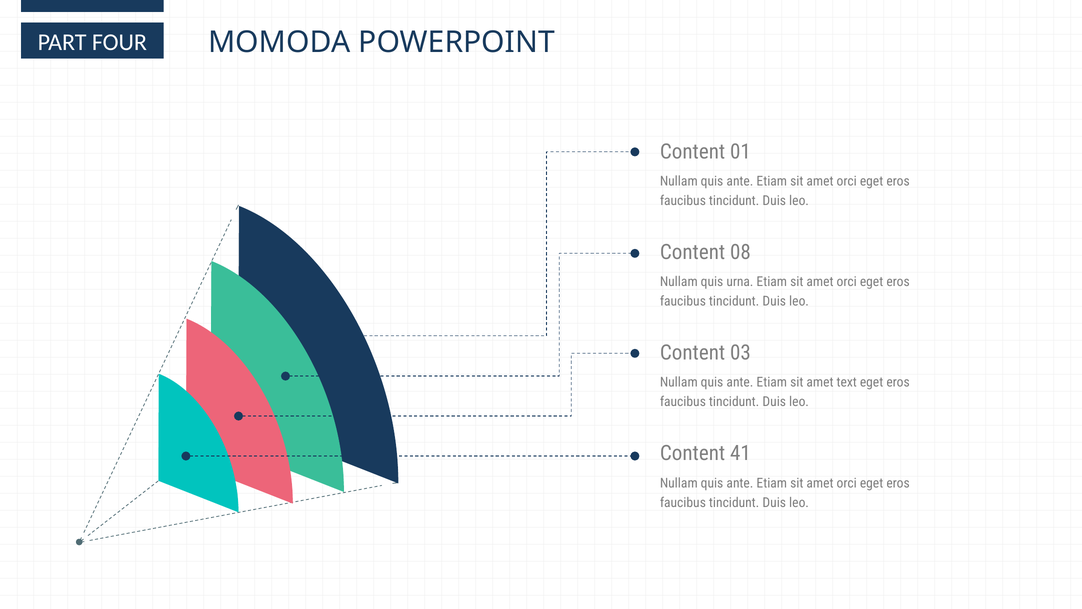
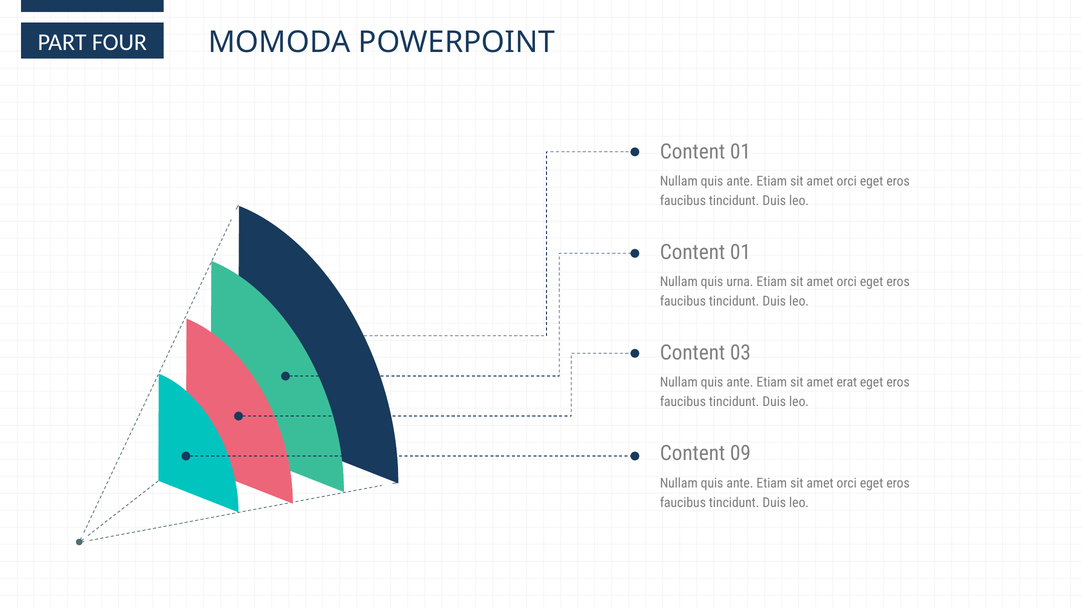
08: 08 -> 01 (740, 252)
text: text -> erat (847, 382)
41: 41 -> 09 (740, 453)
